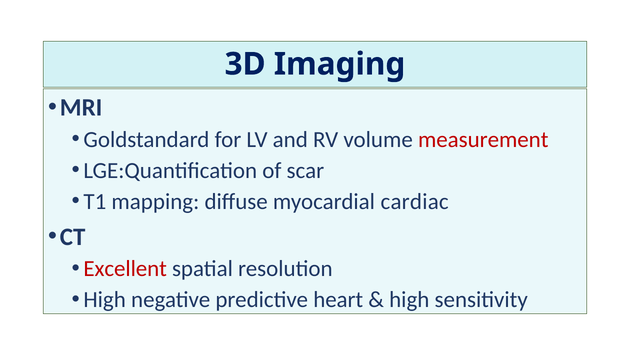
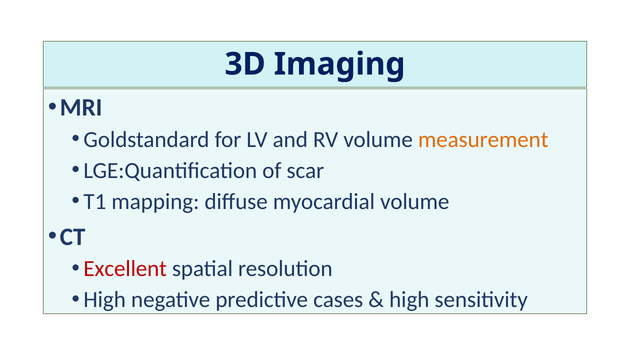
measurement colour: red -> orange (483, 139)
myocardial cardiac: cardiac -> volume (415, 201)
heart: heart -> cases (338, 299)
